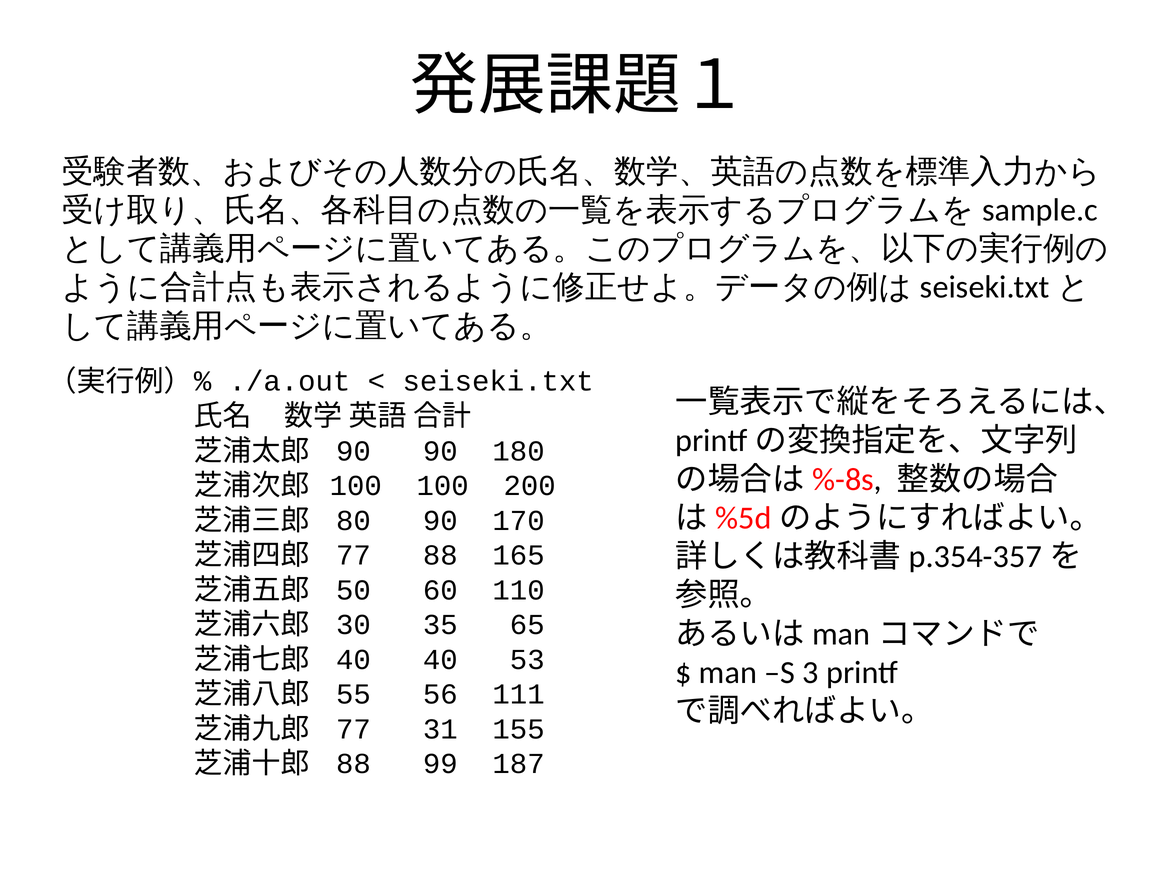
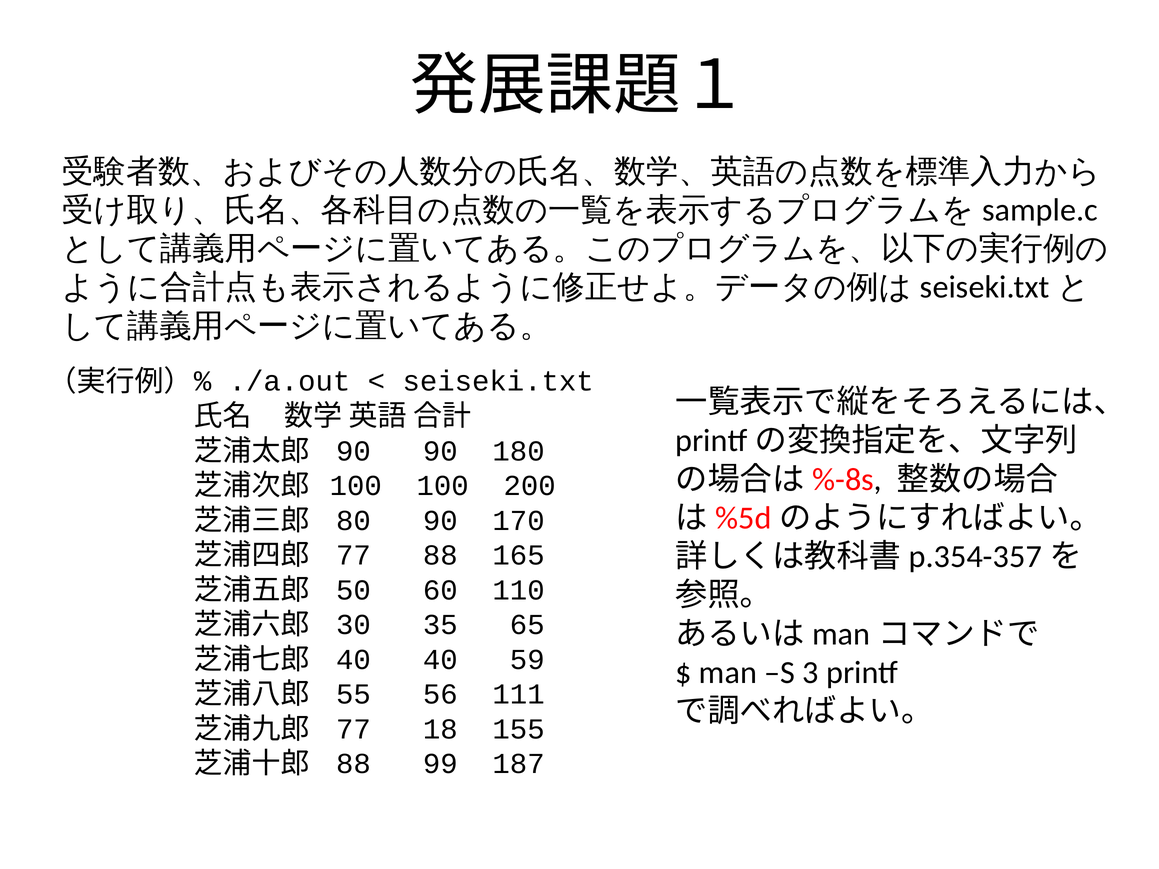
53: 53 -> 59 (527, 660)
31: 31 -> 18 (440, 729)
